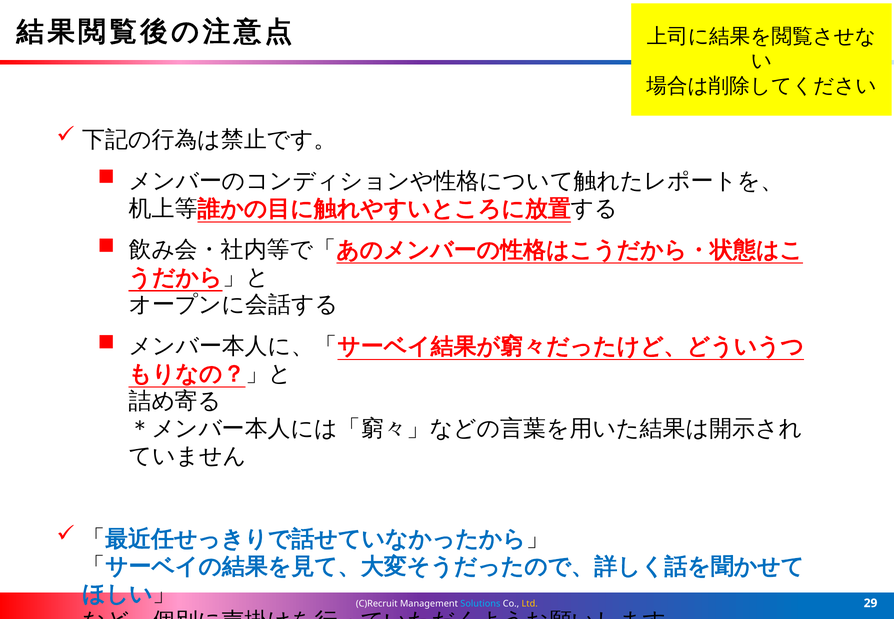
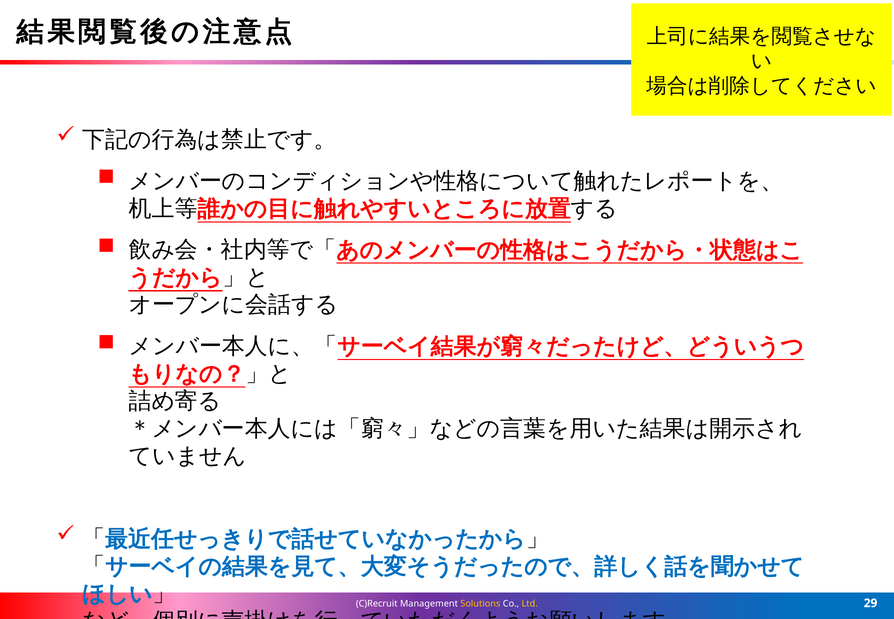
Solutions colour: light blue -> yellow (480, 604)
